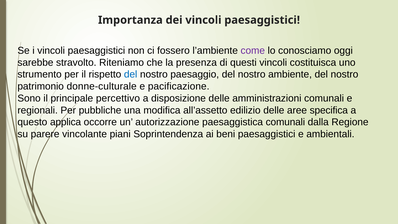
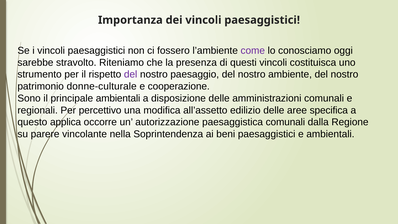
del colour: blue -> purple (131, 74)
pacificazione: pacificazione -> cooperazione (179, 86)
principale percettivo: percettivo -> ambientali (118, 98)
pubbliche: pubbliche -> percettivo (100, 110)
piani: piani -> nella (120, 134)
